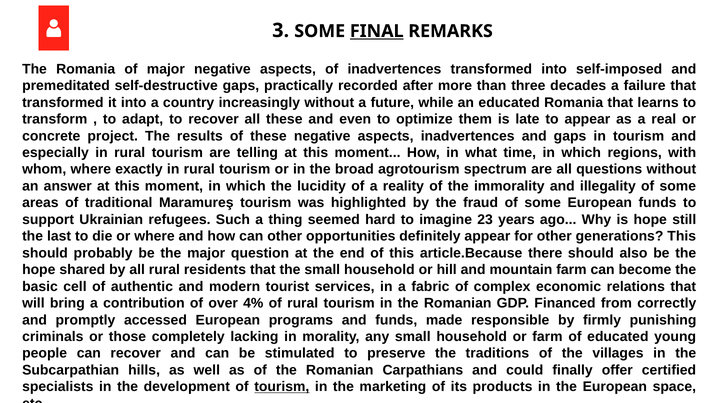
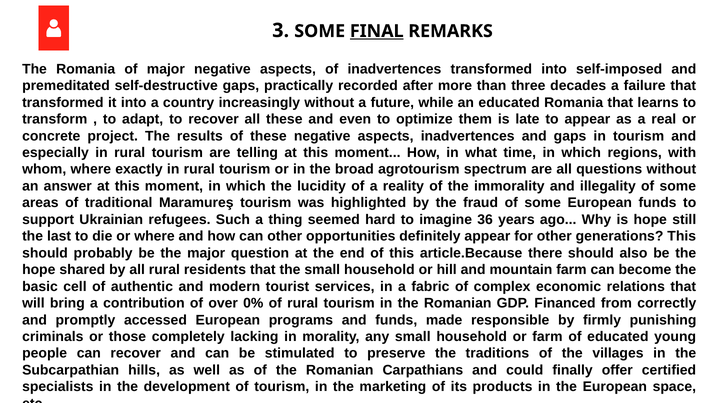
23: 23 -> 36 (485, 220)
4%: 4% -> 0% (253, 303)
tourism underline: present -> none (282, 387)
